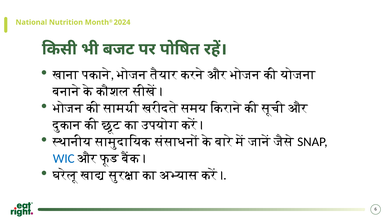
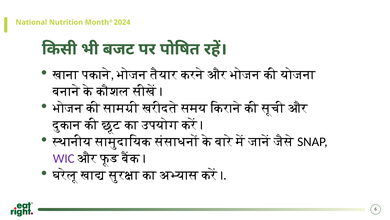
WIC colour: blue -> purple (64, 158)
